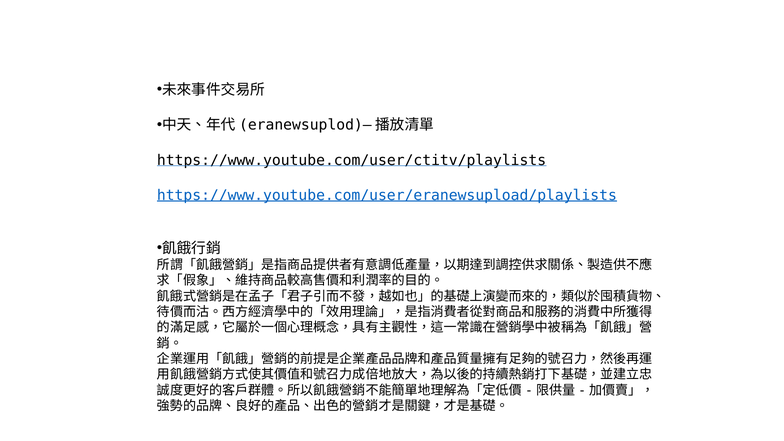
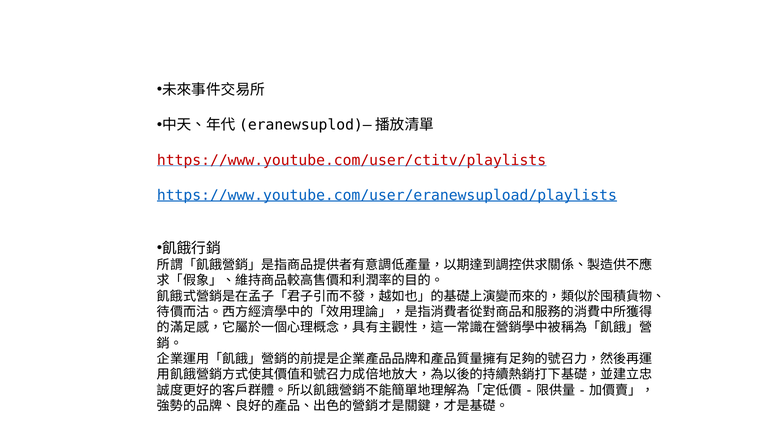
https://www.youtube.com/user/ctitv/playlists colour: black -> red (352, 160)
